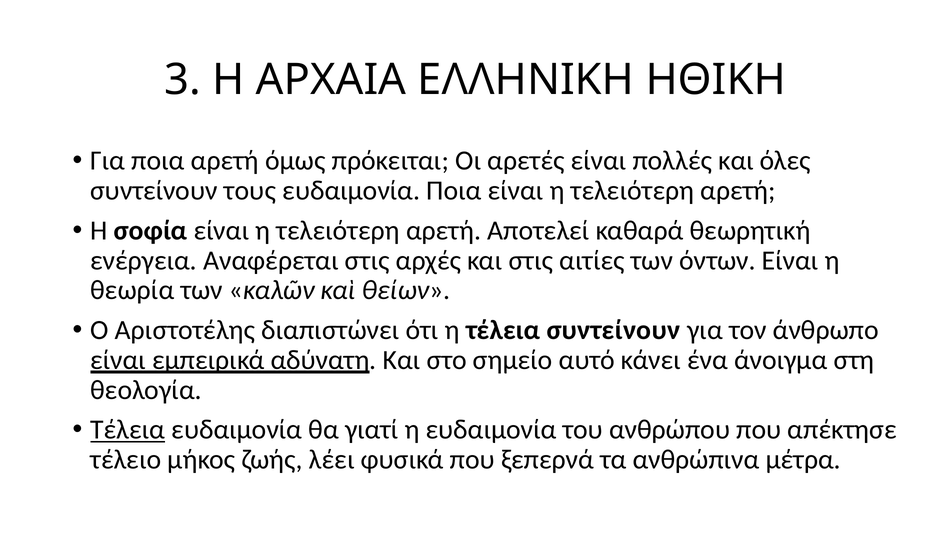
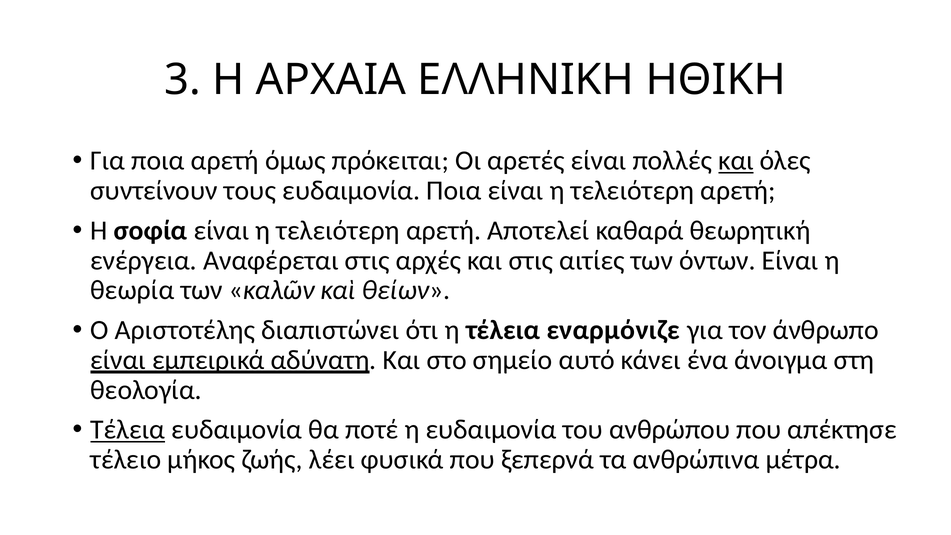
και underline: none -> present (736, 161)
τέλεια συντείνουν: συντείνουν -> εναρμόνιζε (613, 330)
γιατί: γιατί -> ποτέ (372, 430)
